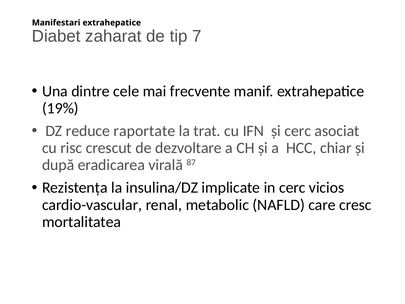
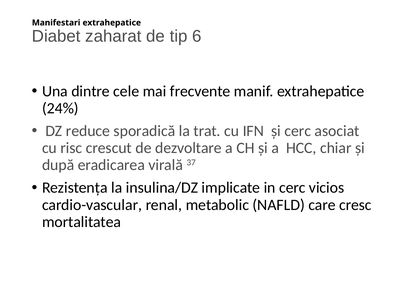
7: 7 -> 6 (197, 36)
19%: 19% -> 24% (60, 108)
raportate: raportate -> sporadică (144, 131)
87: 87 -> 37 (191, 162)
